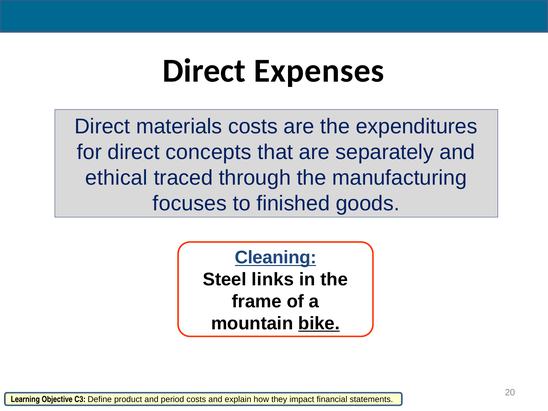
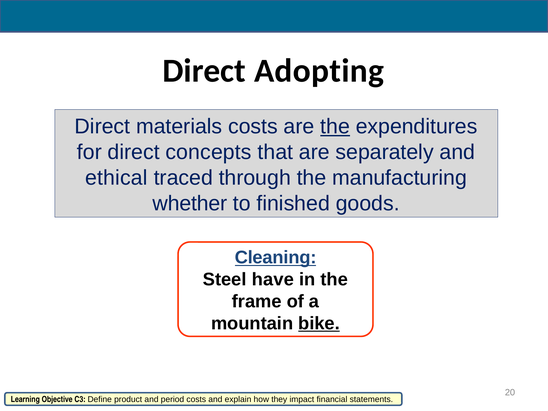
Expenses: Expenses -> Adopting (319, 71)
the underline: none -> present (335, 127)
focuses: focuses -> whether (190, 203)
links: links -> have (273, 279)
